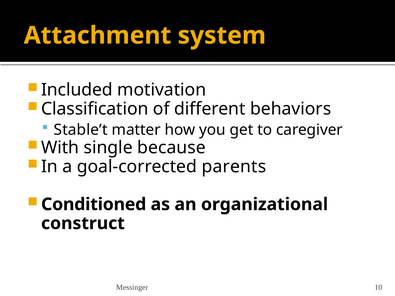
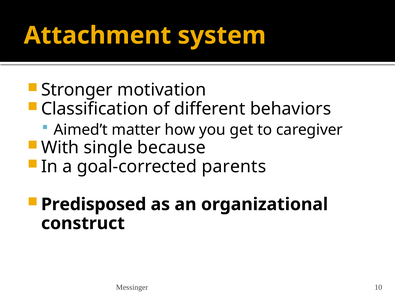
Included: Included -> Stronger (77, 90)
Stable’t: Stable’t -> Aimed’t (81, 130)
Conditioned: Conditioned -> Predisposed (94, 205)
